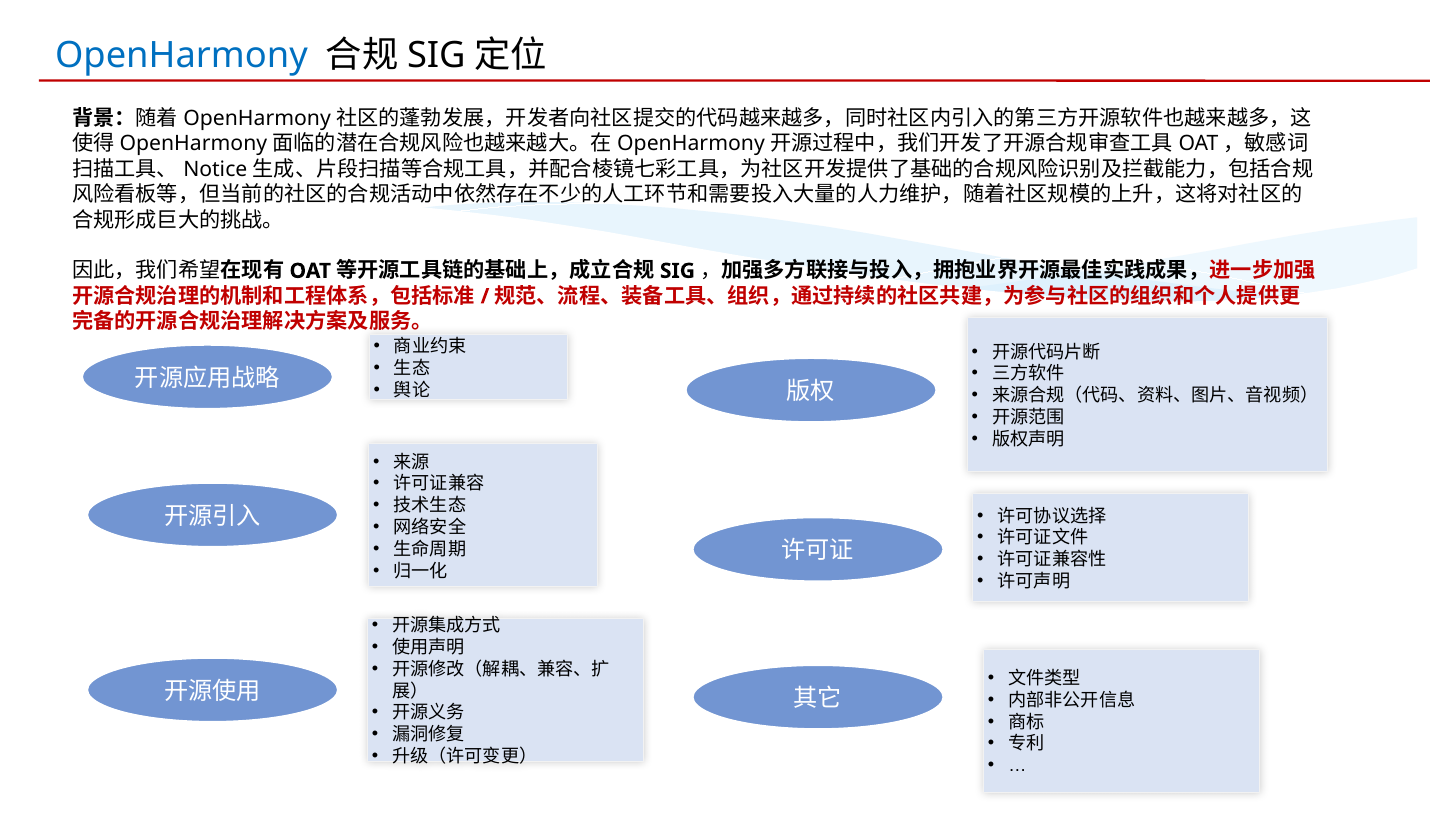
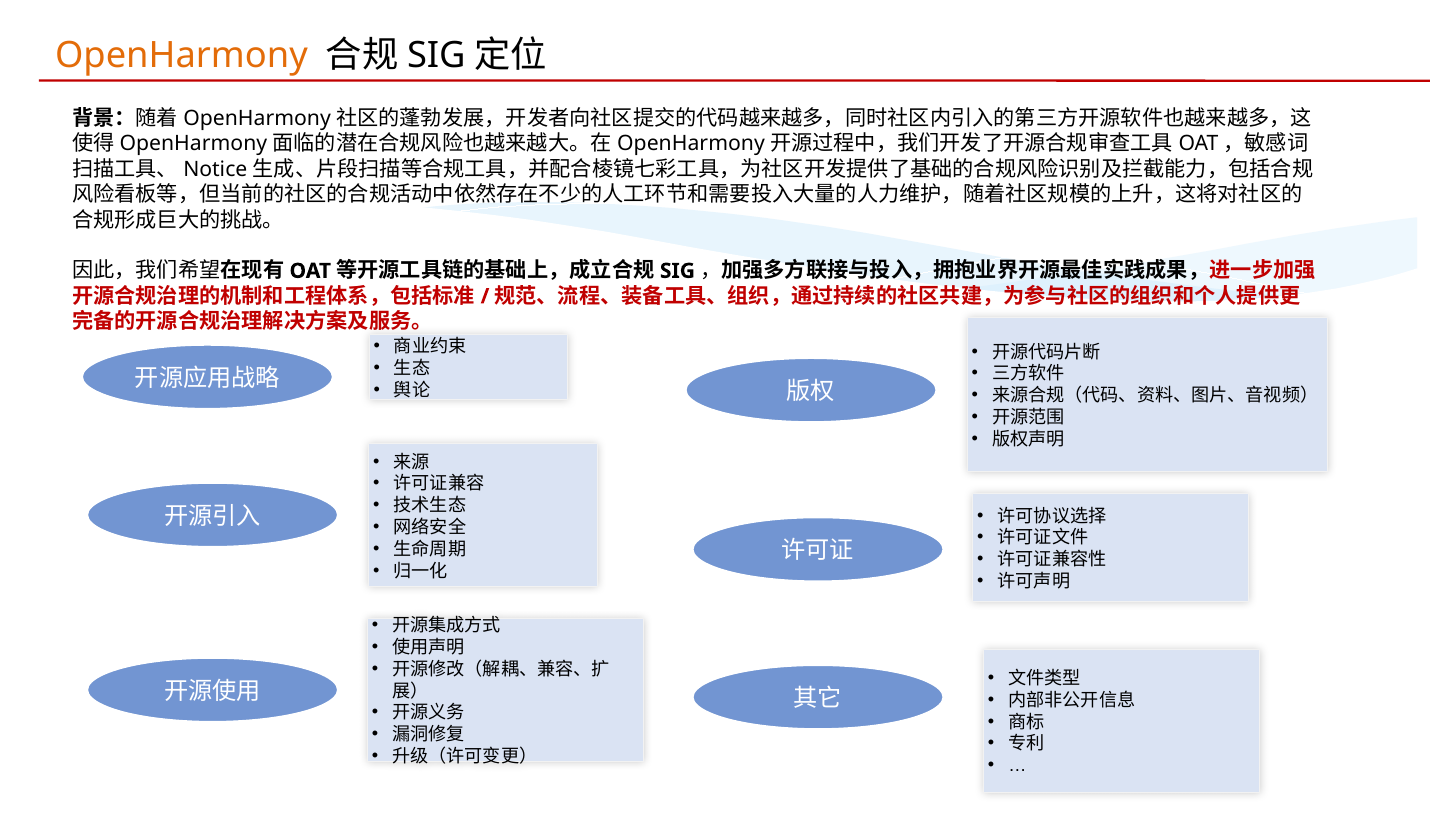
OpenHarmony colour: blue -> orange (181, 56)
